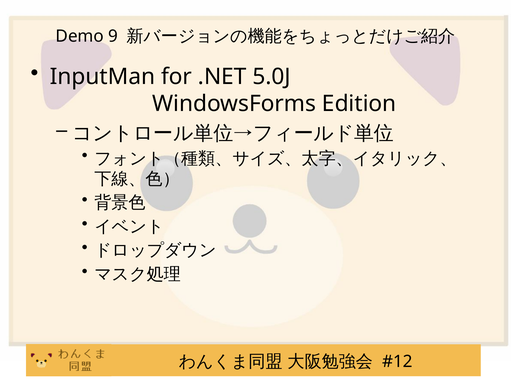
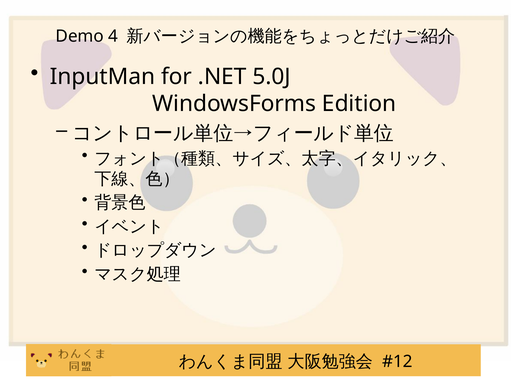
9: 9 -> 4 (113, 36)
